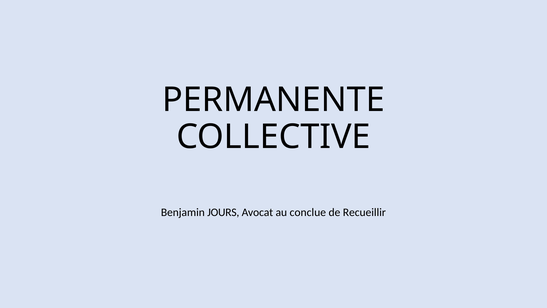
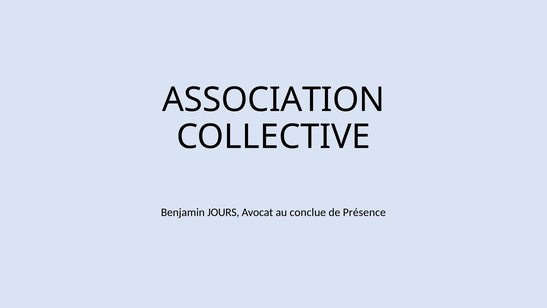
PERMANENTE: PERMANENTE -> ASSOCIATION (274, 100)
Recueillir: Recueillir -> Présence (364, 212)
